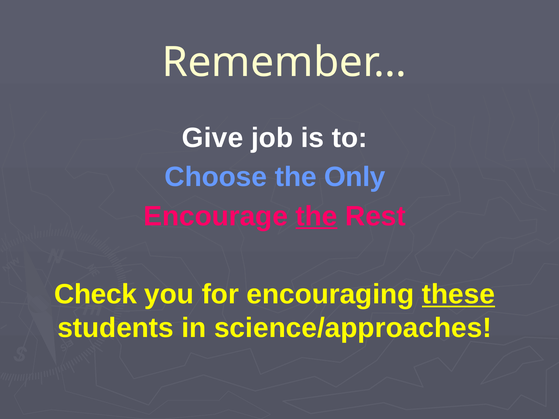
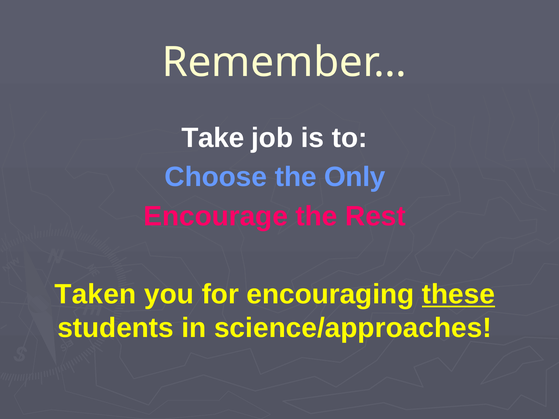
Give: Give -> Take (213, 138)
the underline: present -> none (317, 216)
Check: Check -> Taken (95, 295)
